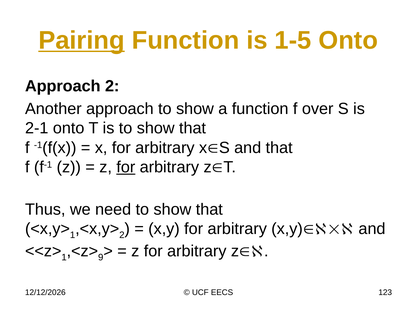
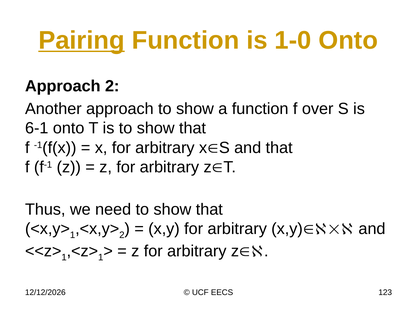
1-5: 1-5 -> 1-0 (293, 40)
2-1: 2-1 -> 6-1 (37, 128)
for underline: present -> none (126, 167)
9: 9 -> 1 (101, 257)
